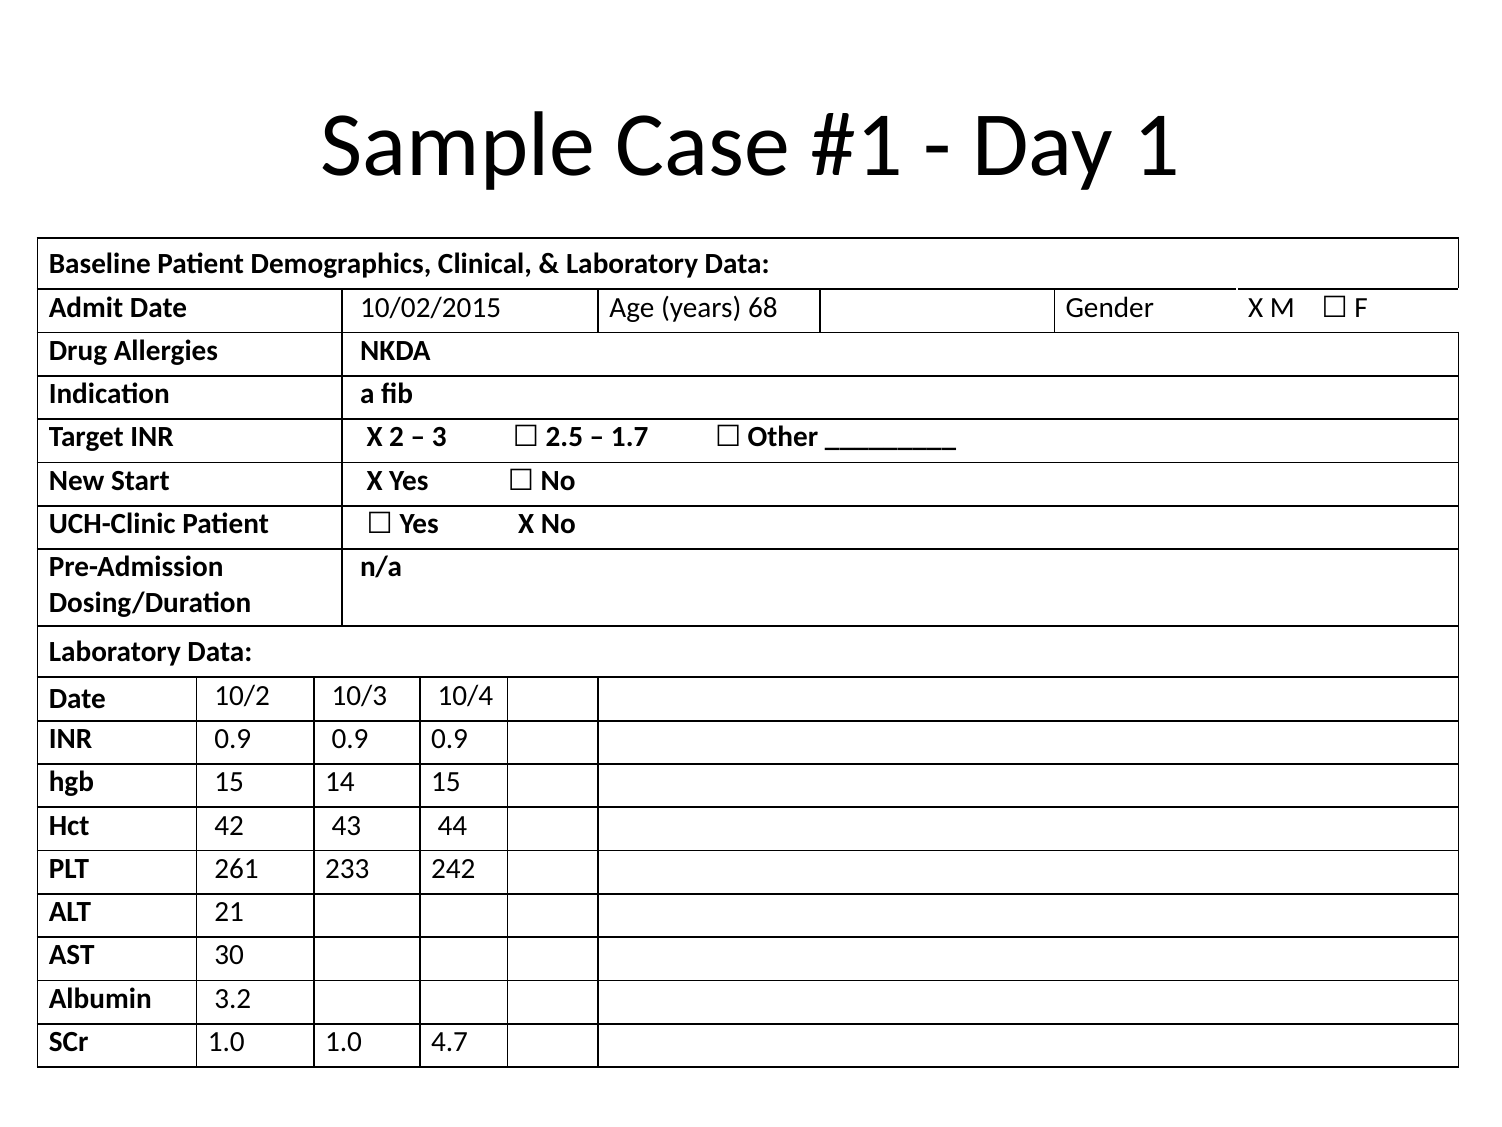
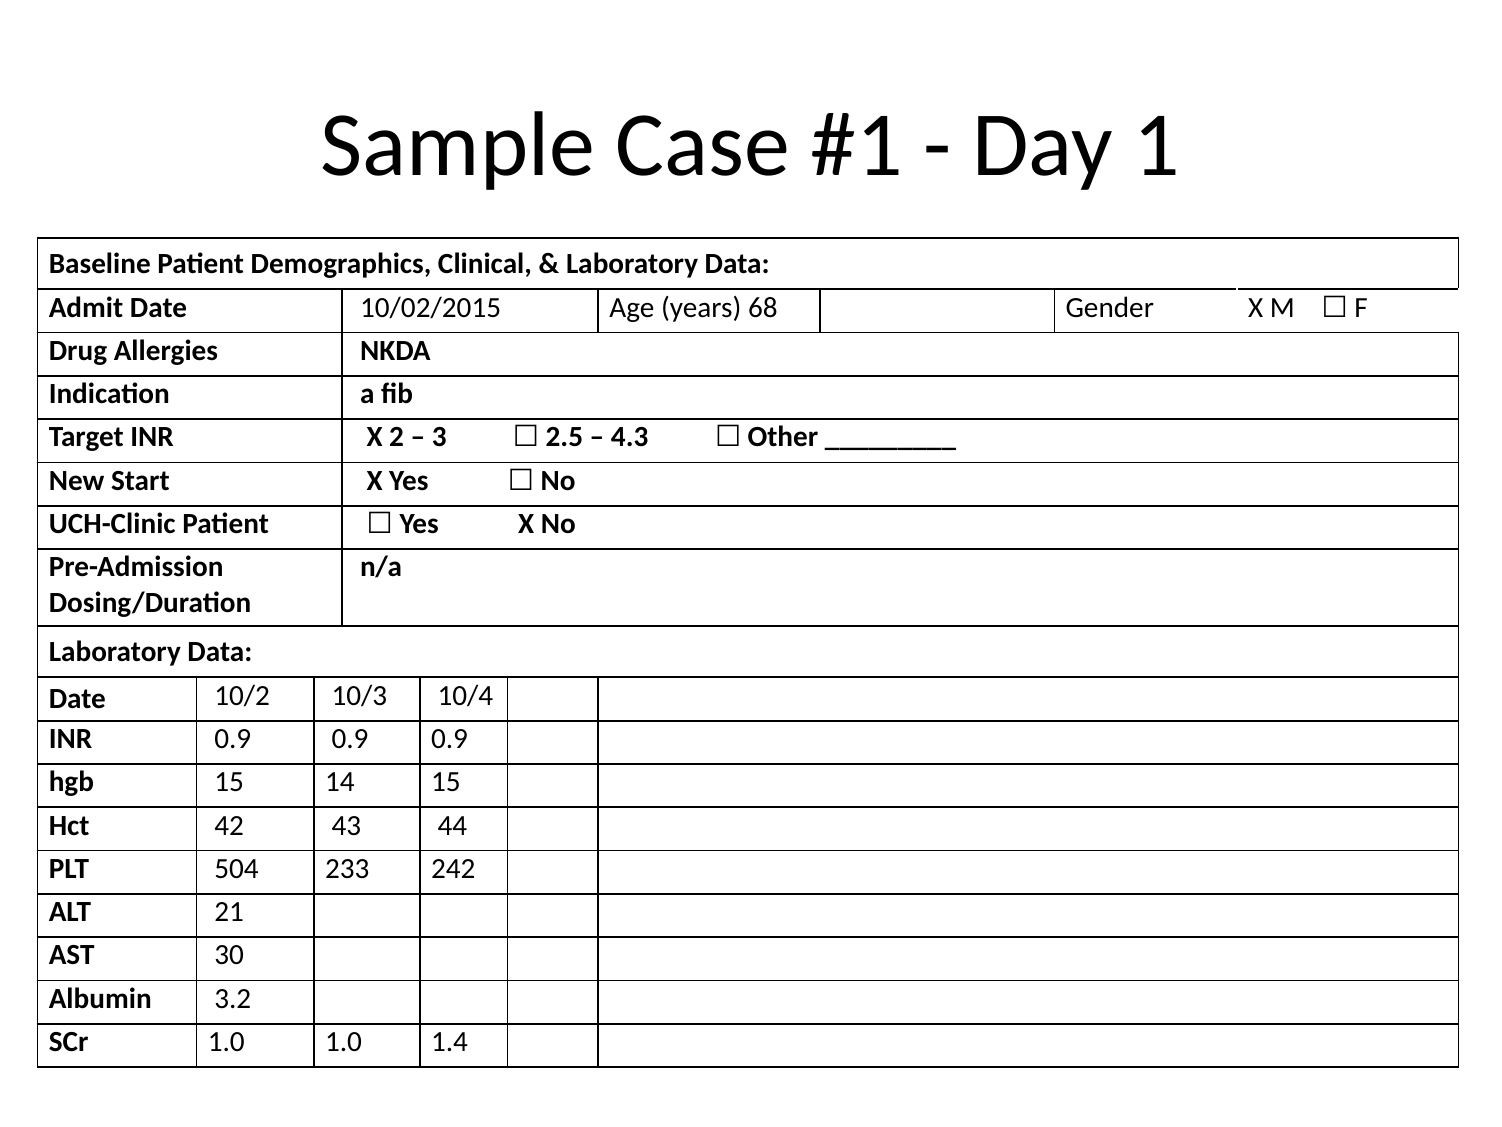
1.7: 1.7 -> 4.3 (630, 437)
261: 261 -> 504 (236, 868)
4.7: 4.7 -> 1.4 (450, 1041)
